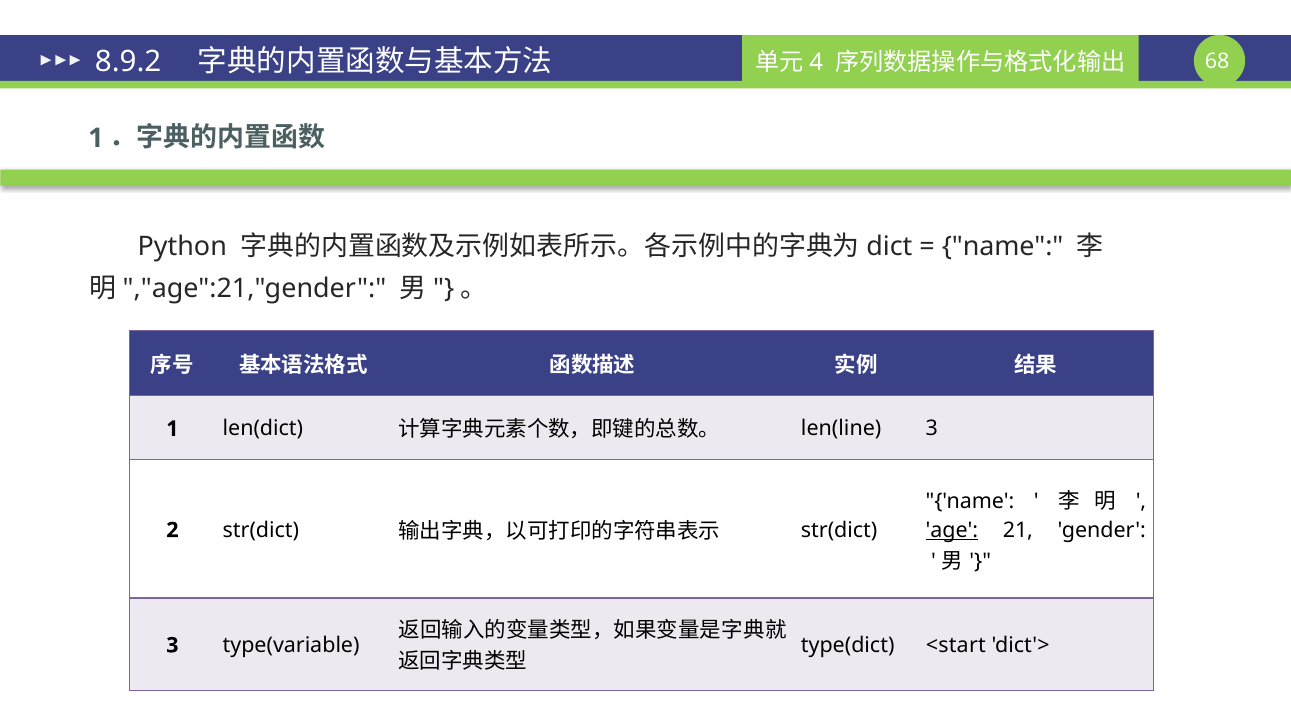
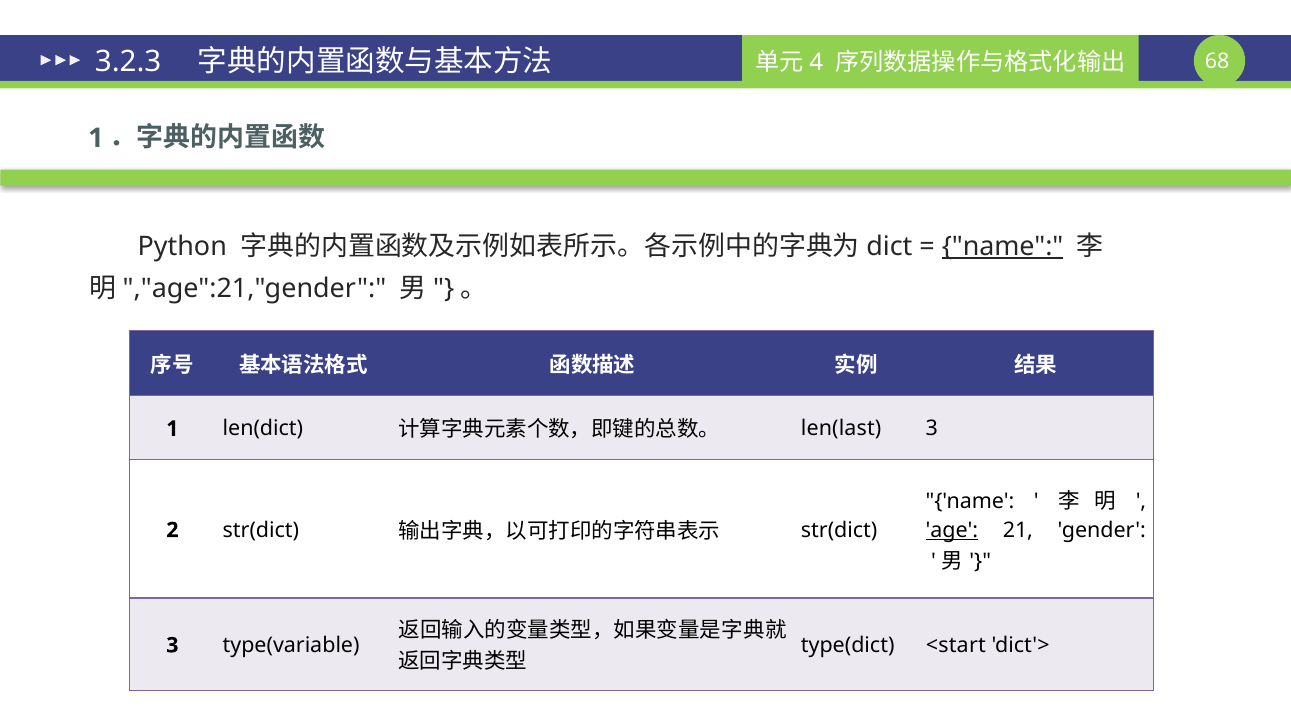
8.9.2: 8.9.2 -> 3.2.3 (128, 62)
name underline: none -> present (1003, 246)
len(line: len(line -> len(last (841, 429)
